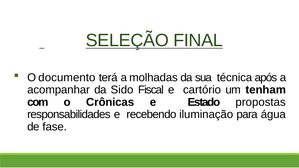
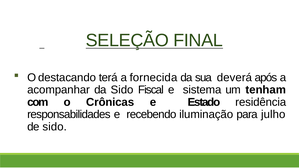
documento: documento -> destacando (67, 78)
molhadas: molhadas -> fornecida (154, 78)
técnica: técnica -> deverá (235, 78)
cartório: cartório -> sistema (202, 90)
propostas: propostas -> residência (261, 102)
água: água -> julho (273, 115)
de fase: fase -> sido (55, 127)
